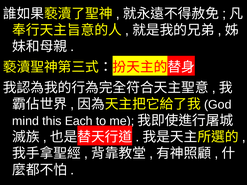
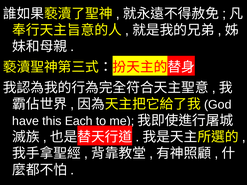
mind: mind -> have (26, 121)
